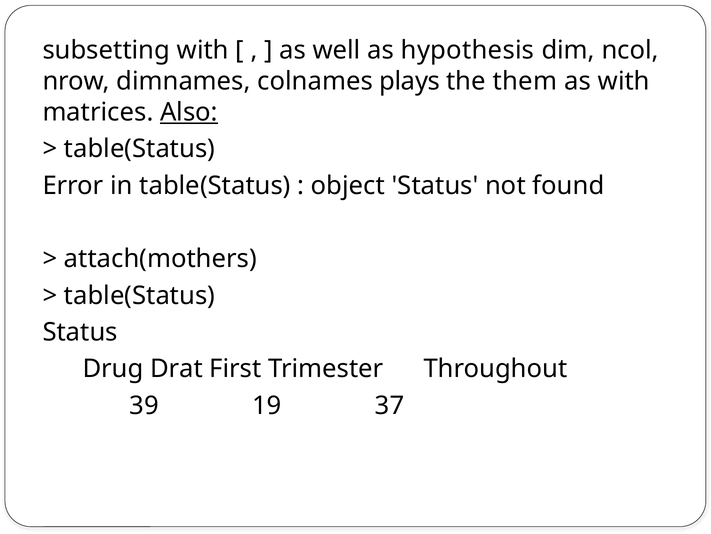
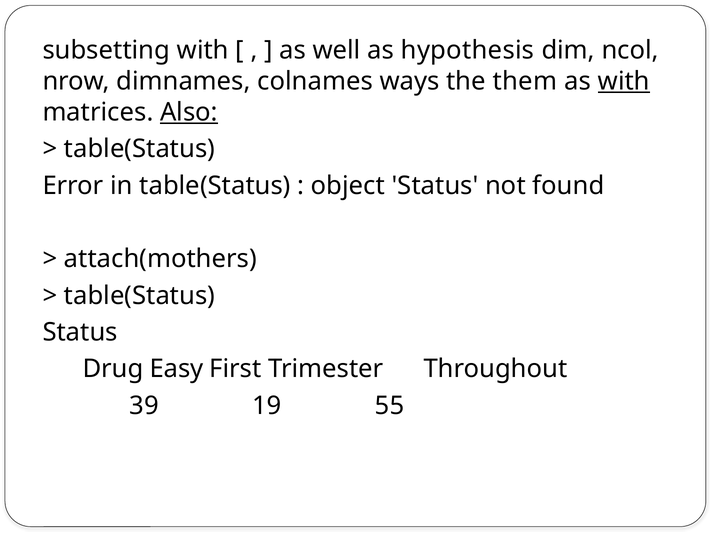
plays: plays -> ways (410, 81)
with underline: none -> present (624, 81)
Drat: Drat -> Easy (177, 368)
37: 37 -> 55 (390, 405)
